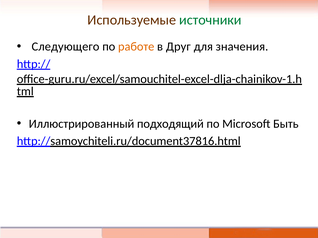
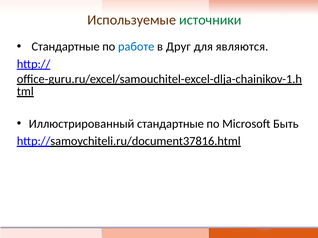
Следующего: Следующего -> Стандартные (66, 47)
работе colour: orange -> blue (136, 47)
значения: значения -> являются (242, 47)
Иллюстрированный подходящий: подходящий -> стандартные (170, 124)
